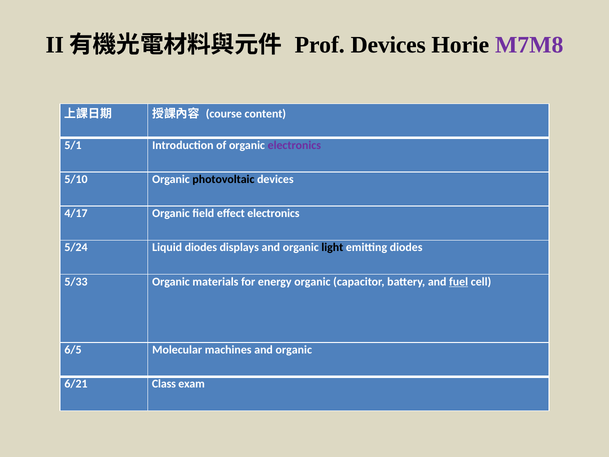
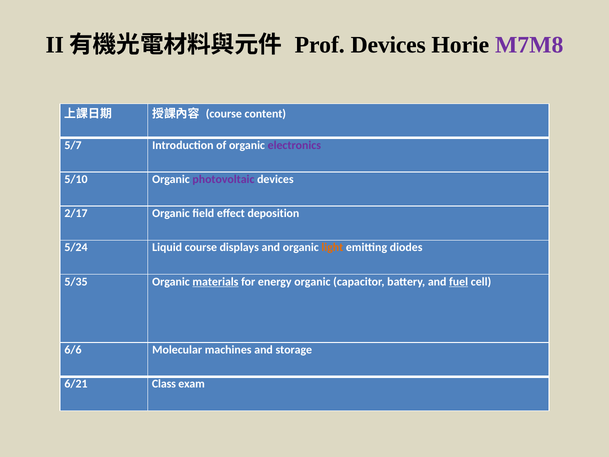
5/1: 5/1 -> 5/7 (73, 145)
photovoltaic colour: black -> purple (223, 179)
4/17: 4/17 -> 2/17 (76, 213)
effect electronics: electronics -> deposition (273, 213)
Liquid diodes: diodes -> course (201, 247)
light colour: black -> orange (332, 247)
5/33: 5/33 -> 5/35 (76, 282)
materials underline: none -> present (215, 282)
6/5: 6/5 -> 6/6 (73, 350)
machines and organic: organic -> storage (294, 350)
